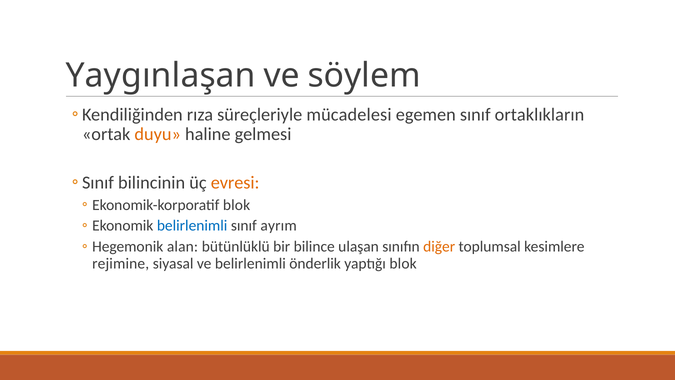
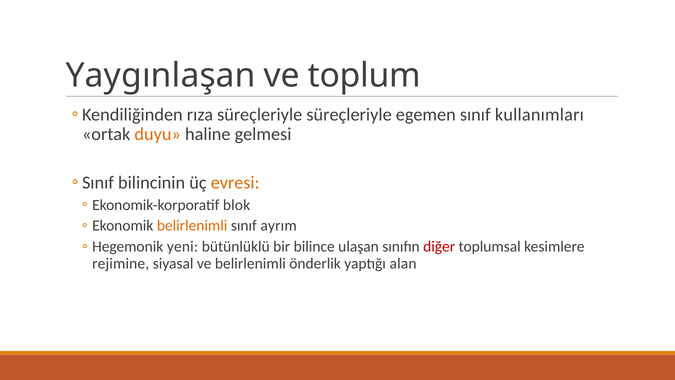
söylem: söylem -> toplum (364, 76)
süreçleriyle mücadelesi: mücadelesi -> süreçleriyle (349, 115)
ortaklıkların: ortaklıkların -> kullanımları (539, 115)
belirlenimli colour: blue -> orange (192, 226)
alan: alan -> yeni (183, 247)
diğer colour: orange -> red (439, 247)
yaptığı blok: blok -> alan (403, 263)
